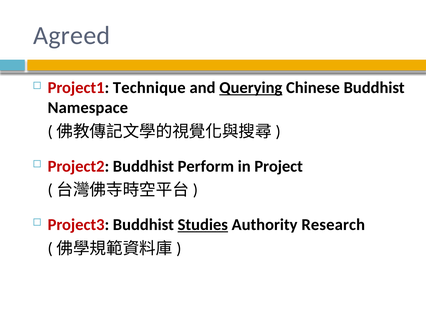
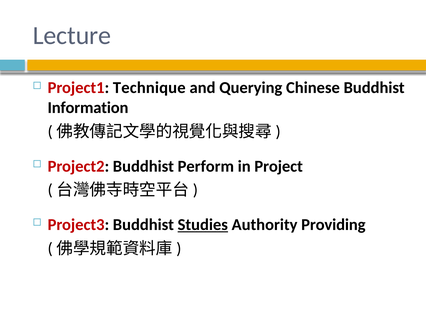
Agreed: Agreed -> Lecture (72, 36)
Querying underline: present -> none (251, 88)
Namespace: Namespace -> Information (88, 108)
Research: Research -> Providing (333, 224)
